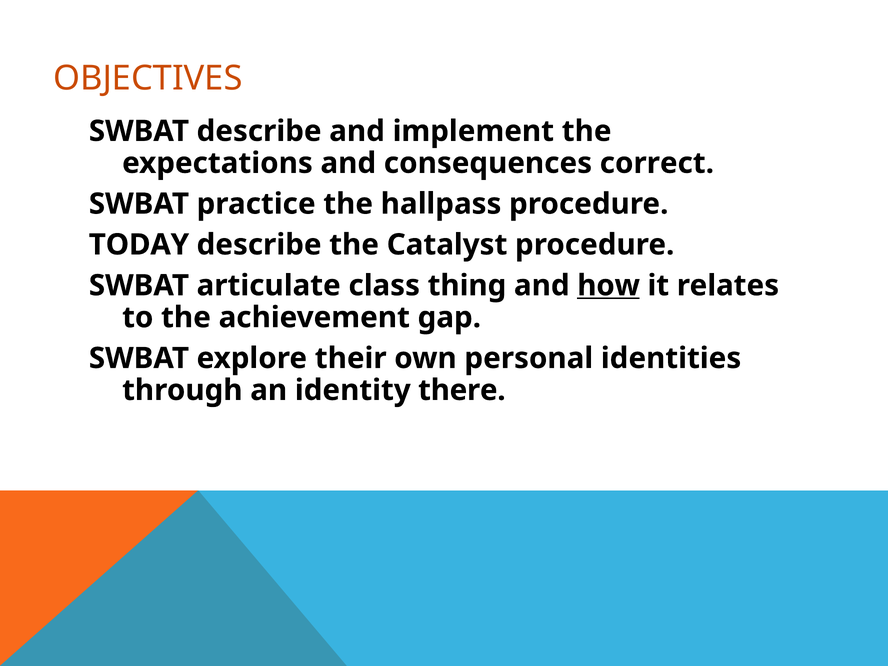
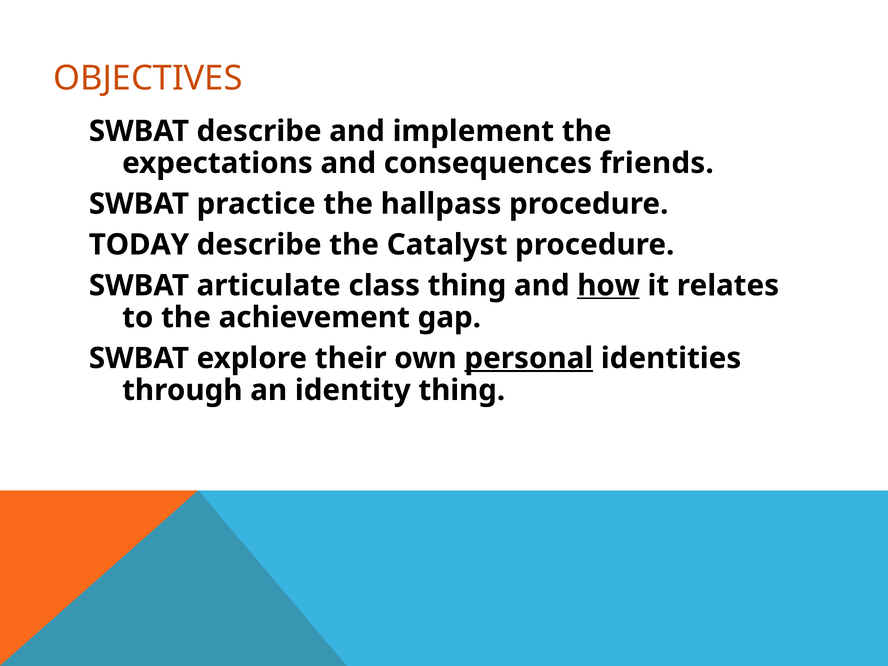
correct: correct -> friends (657, 163)
personal underline: none -> present (529, 358)
identity there: there -> thing (462, 390)
